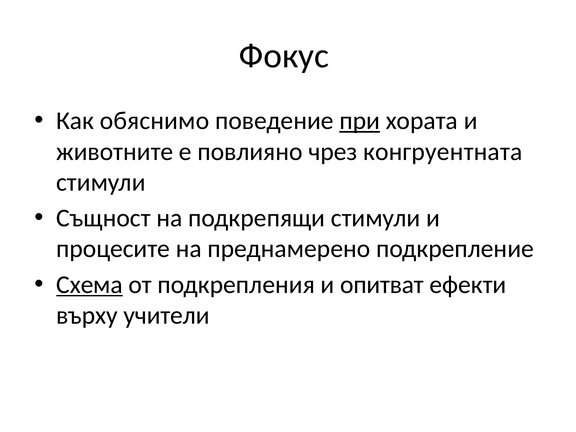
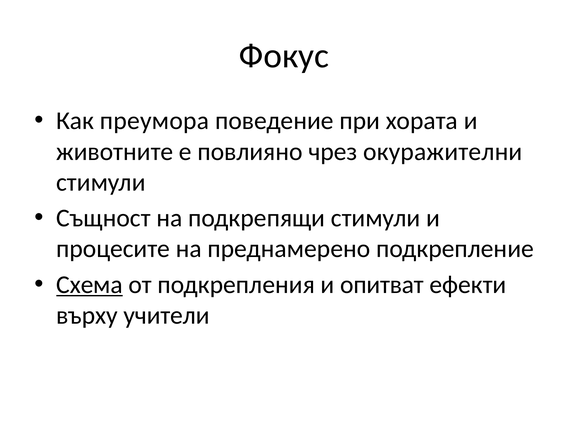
обяснимо: обяснимо -> преумора (154, 121)
при underline: present -> none (360, 121)
конгруентната: конгруентната -> окуражителни (443, 152)
